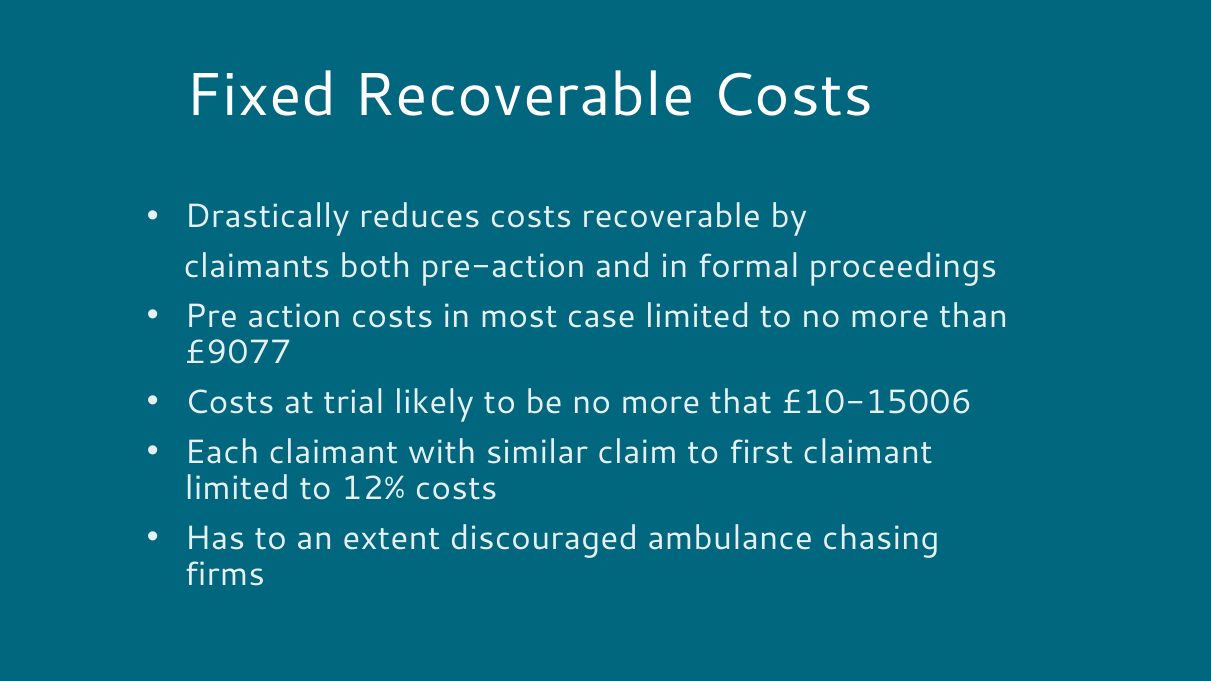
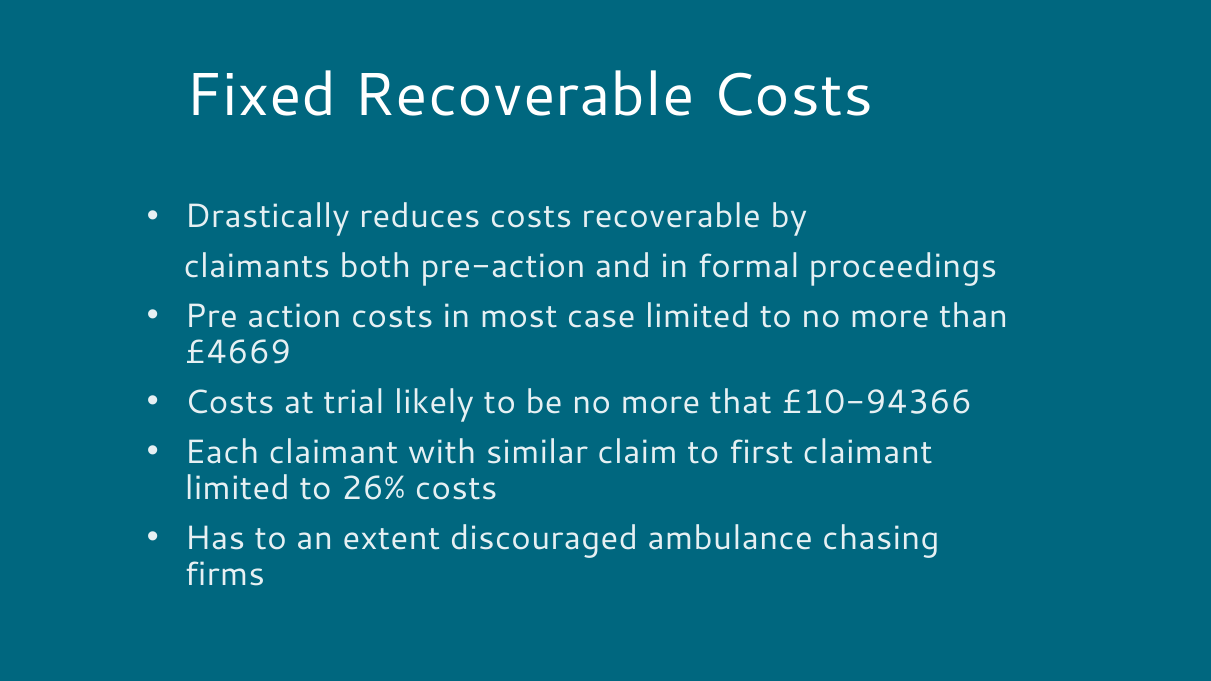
£9077: £9077 -> £4669 (238, 353)
£10-15006: £10-15006 -> £10-94366 (877, 402)
12%: 12% -> 26% (373, 488)
